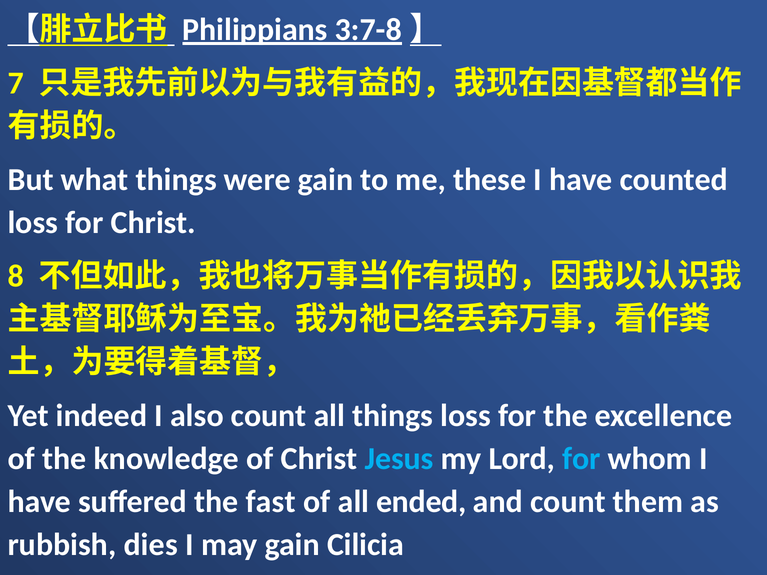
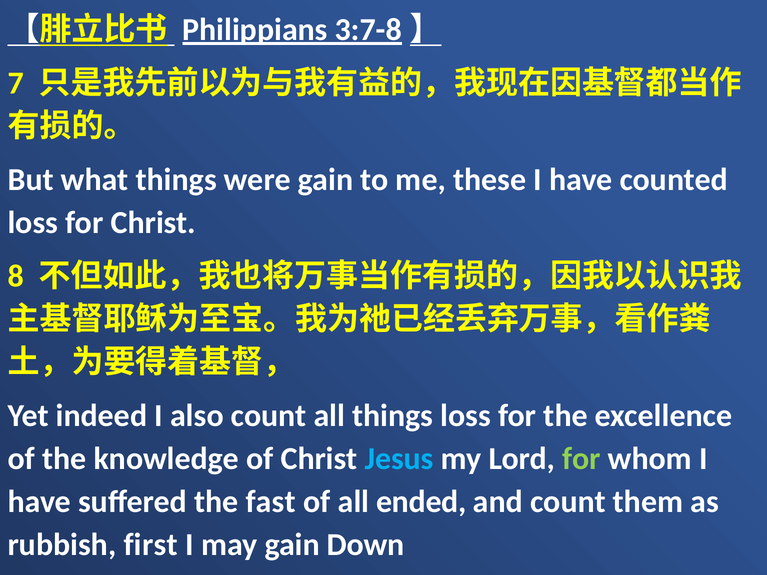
for colour: light blue -> light green (582, 459)
dies: dies -> first (151, 545)
Cilicia: Cilicia -> Down (366, 545)
